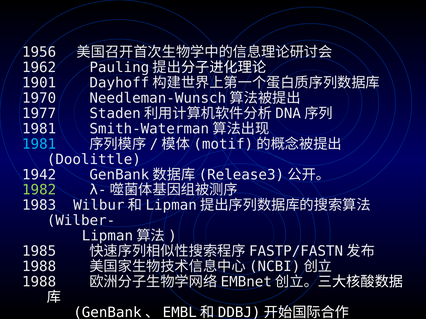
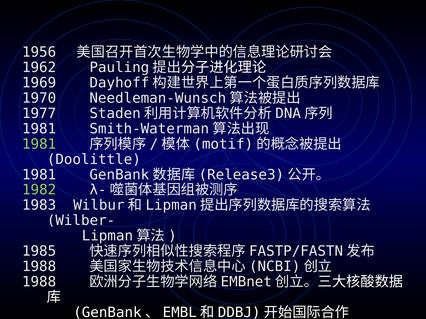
1901: 1901 -> 1969 (39, 83)
1981 colour: light blue -> light green (39, 144)
1942: 1942 -> 1981 (39, 175)
